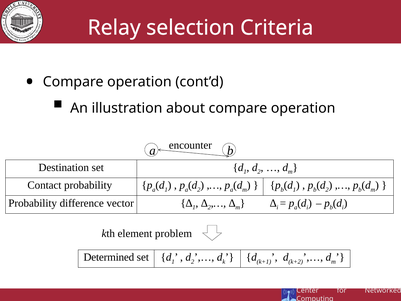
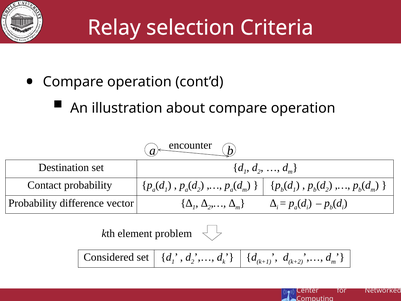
Determined: Determined -> Considered (109, 257)
